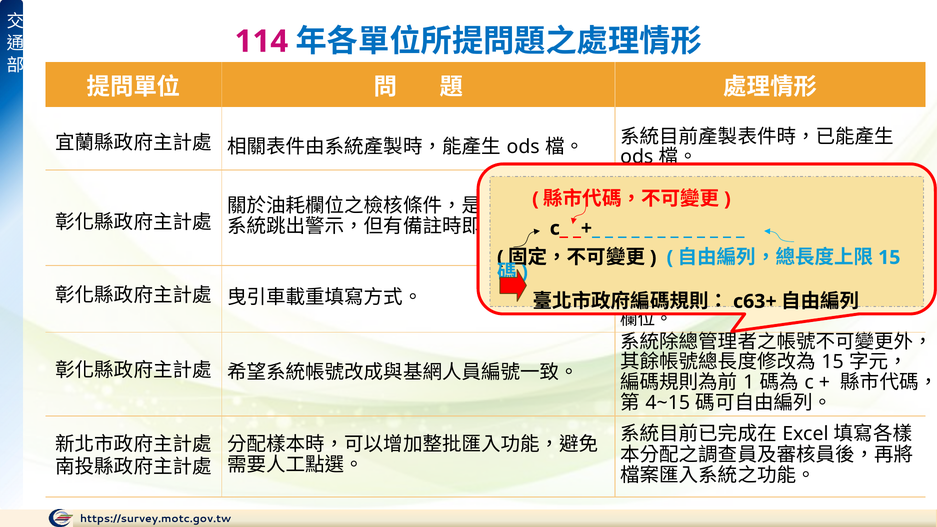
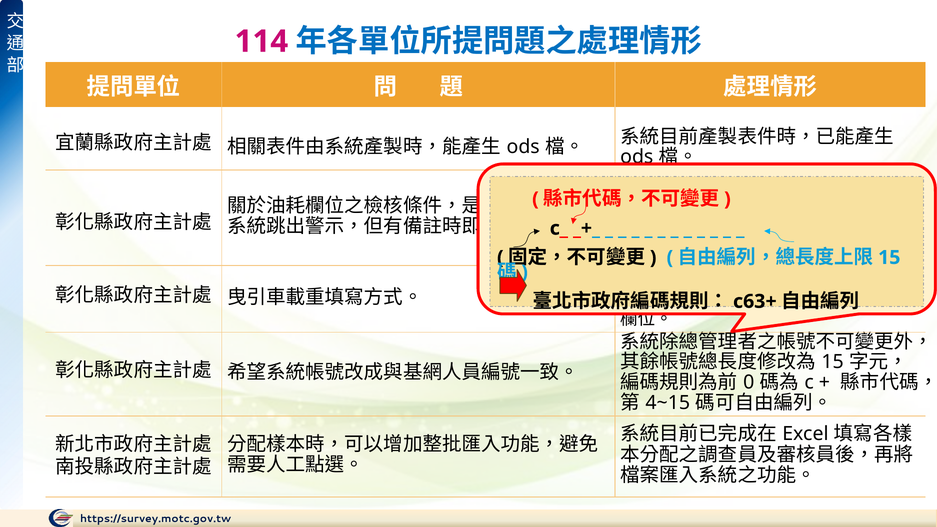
1: 1 -> 0 (749, 382)
